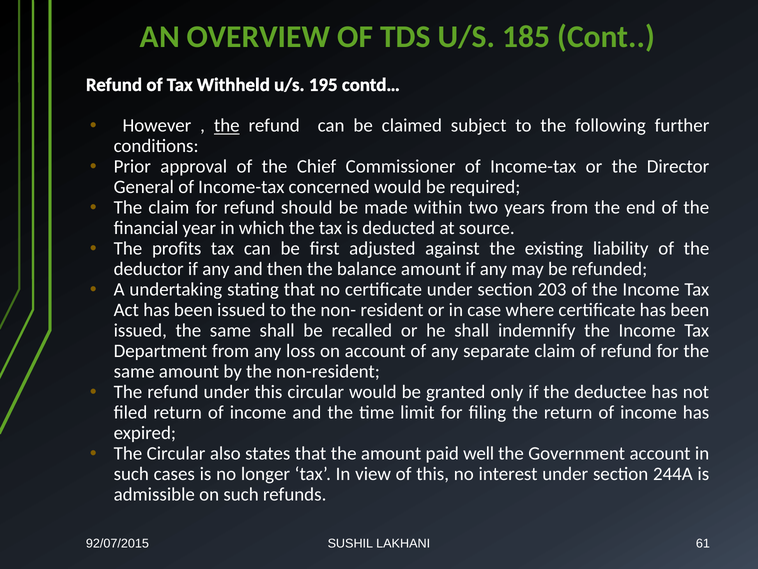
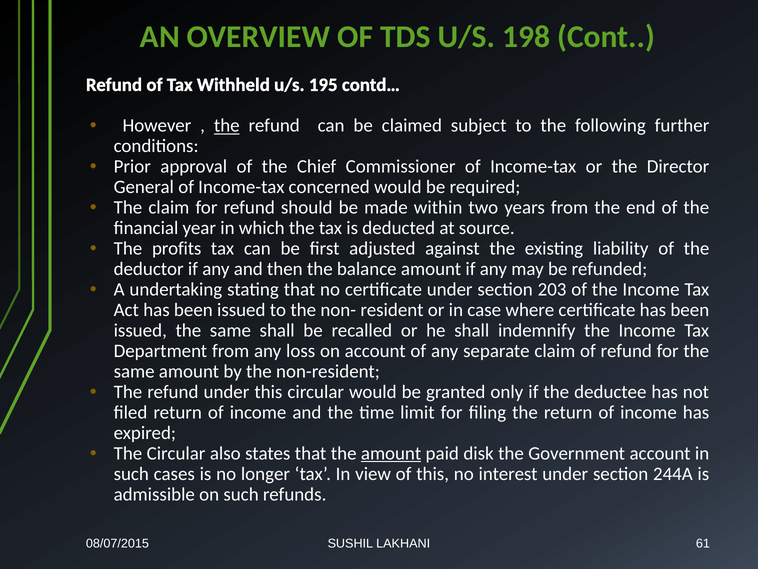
185: 185 -> 198 (526, 37)
amount underline: none -> present (391, 453)
well: well -> disk (479, 453)
92/07/2015: 92/07/2015 -> 08/07/2015 (117, 543)
